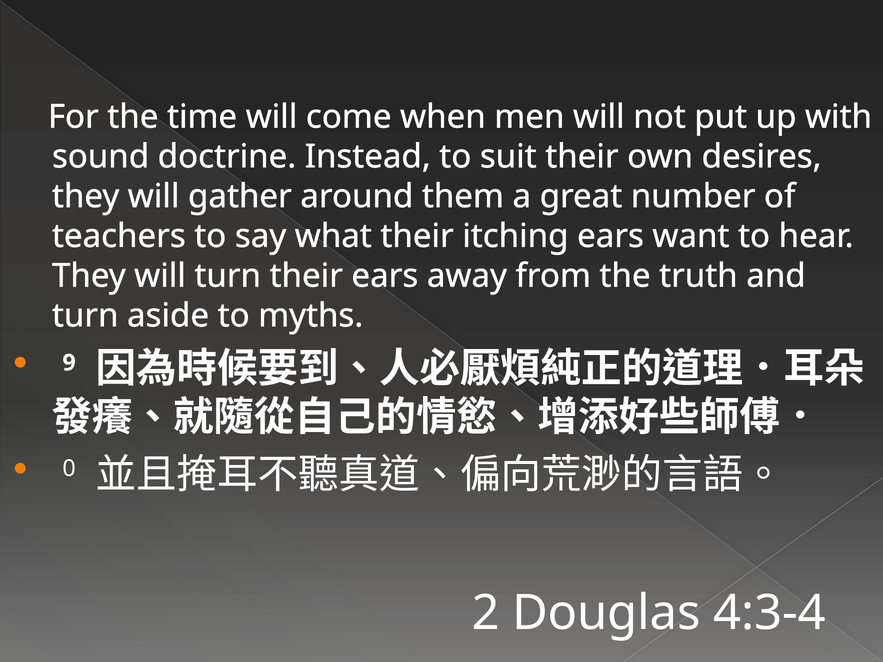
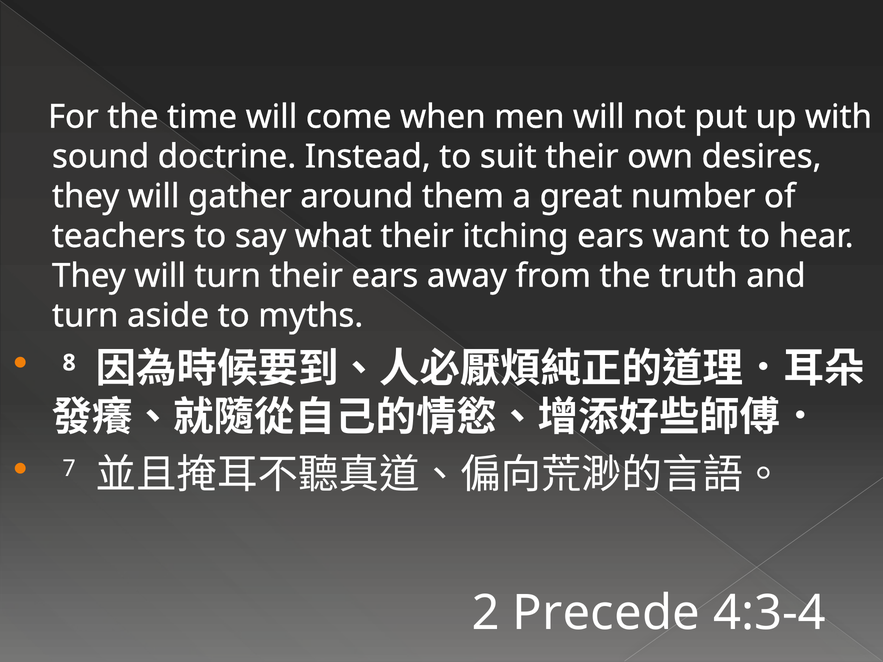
9: 9 -> 8 (69, 363)
0: 0 -> 7 (69, 469)
Douglas: Douglas -> Precede (606, 613)
